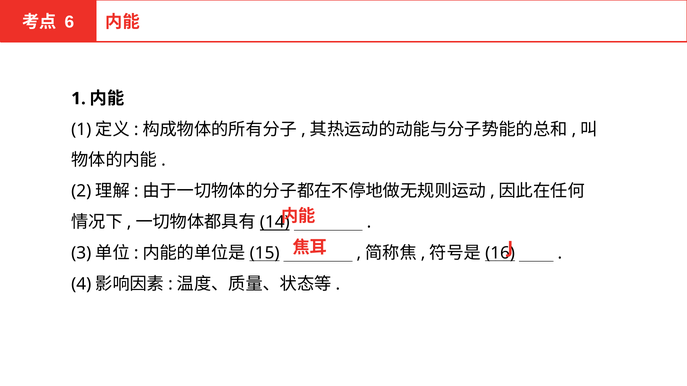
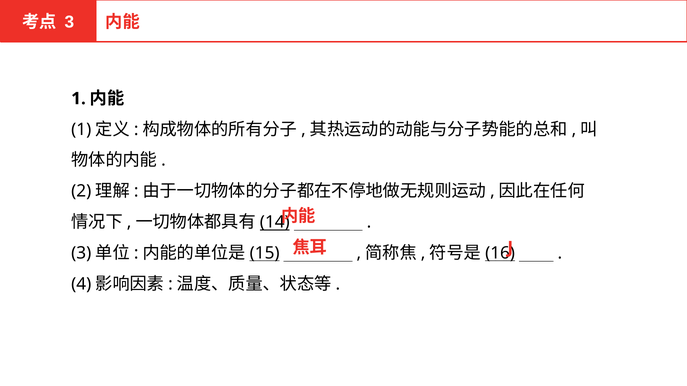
6: 6 -> 3 (69, 22)
